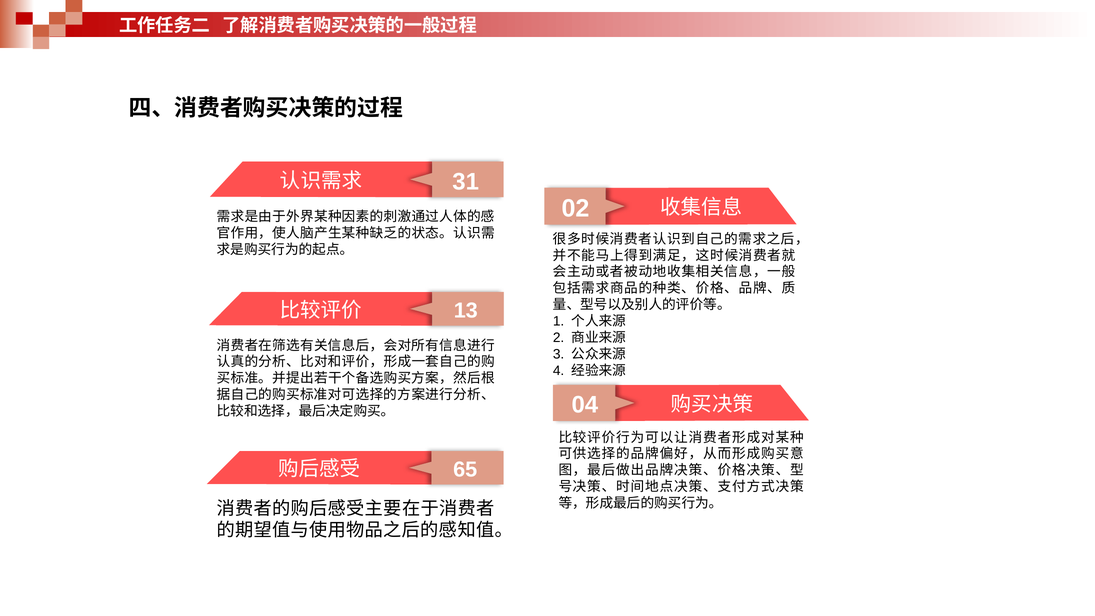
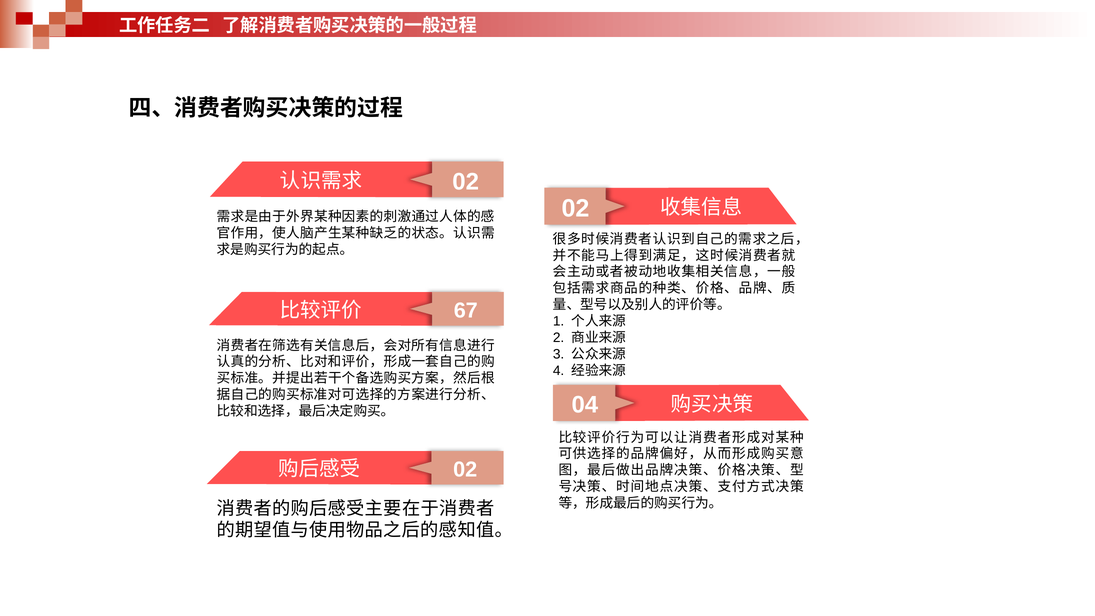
31: 31 -> 02 (466, 182)
13: 13 -> 67 (466, 311)
65: 65 -> 02 (465, 470)
